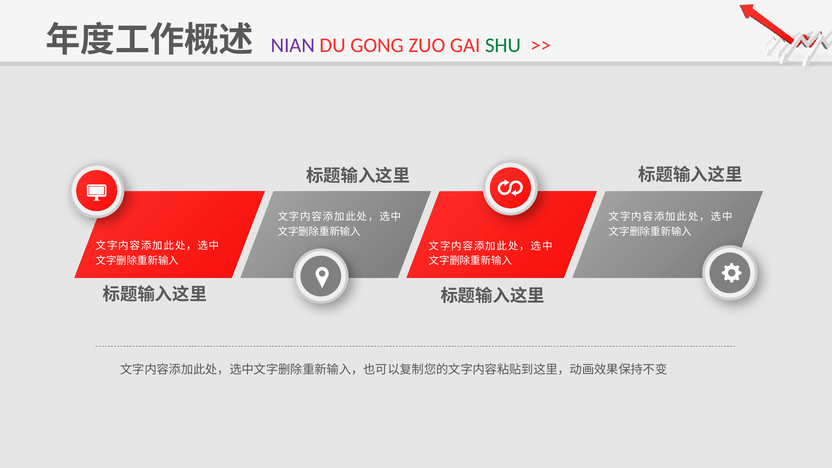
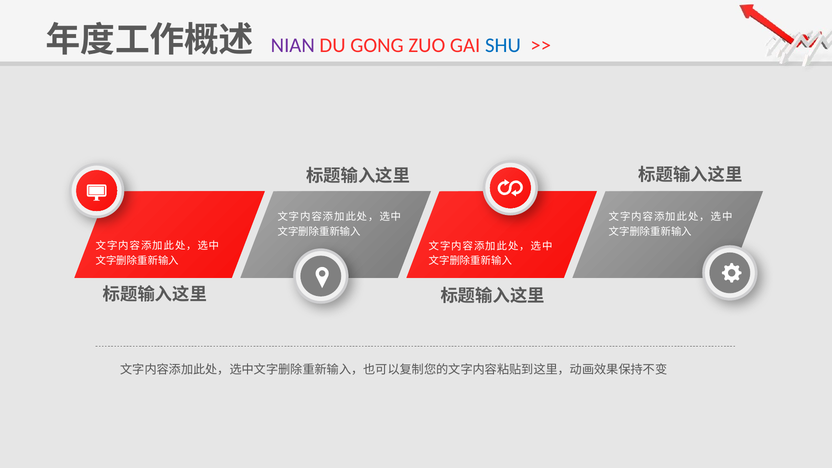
SHU colour: green -> blue (503, 46)
